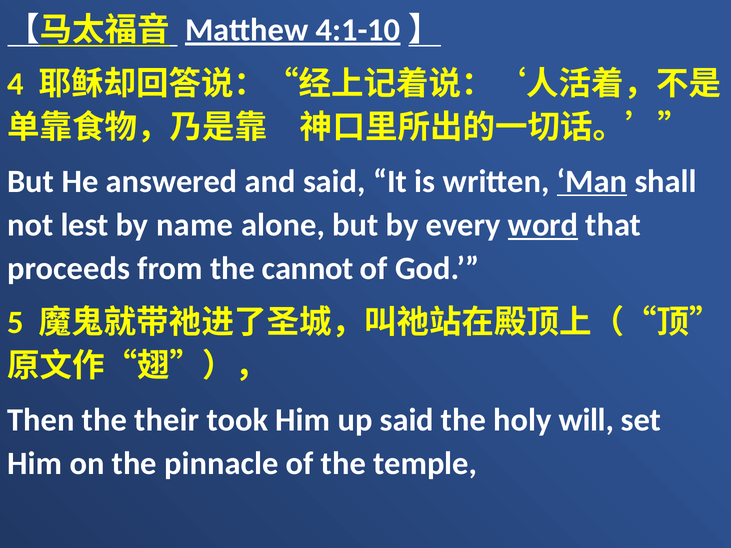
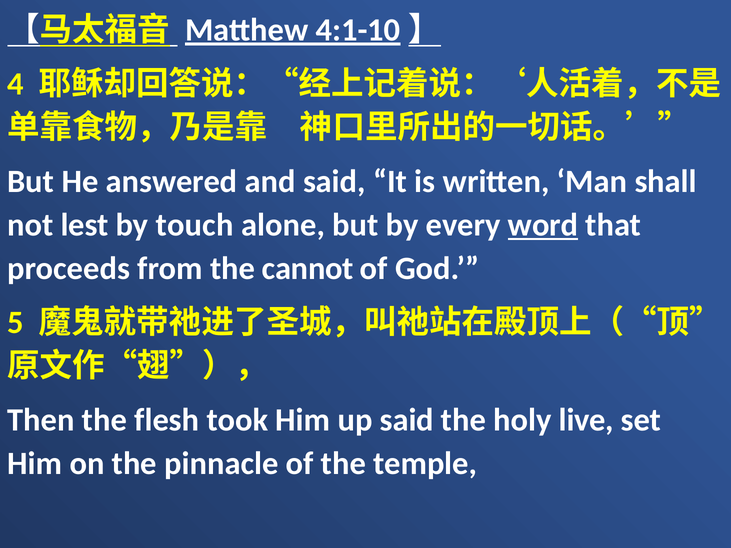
Man underline: present -> none (592, 181)
name: name -> touch (195, 225)
their: their -> flesh (167, 420)
will: will -> live (586, 420)
